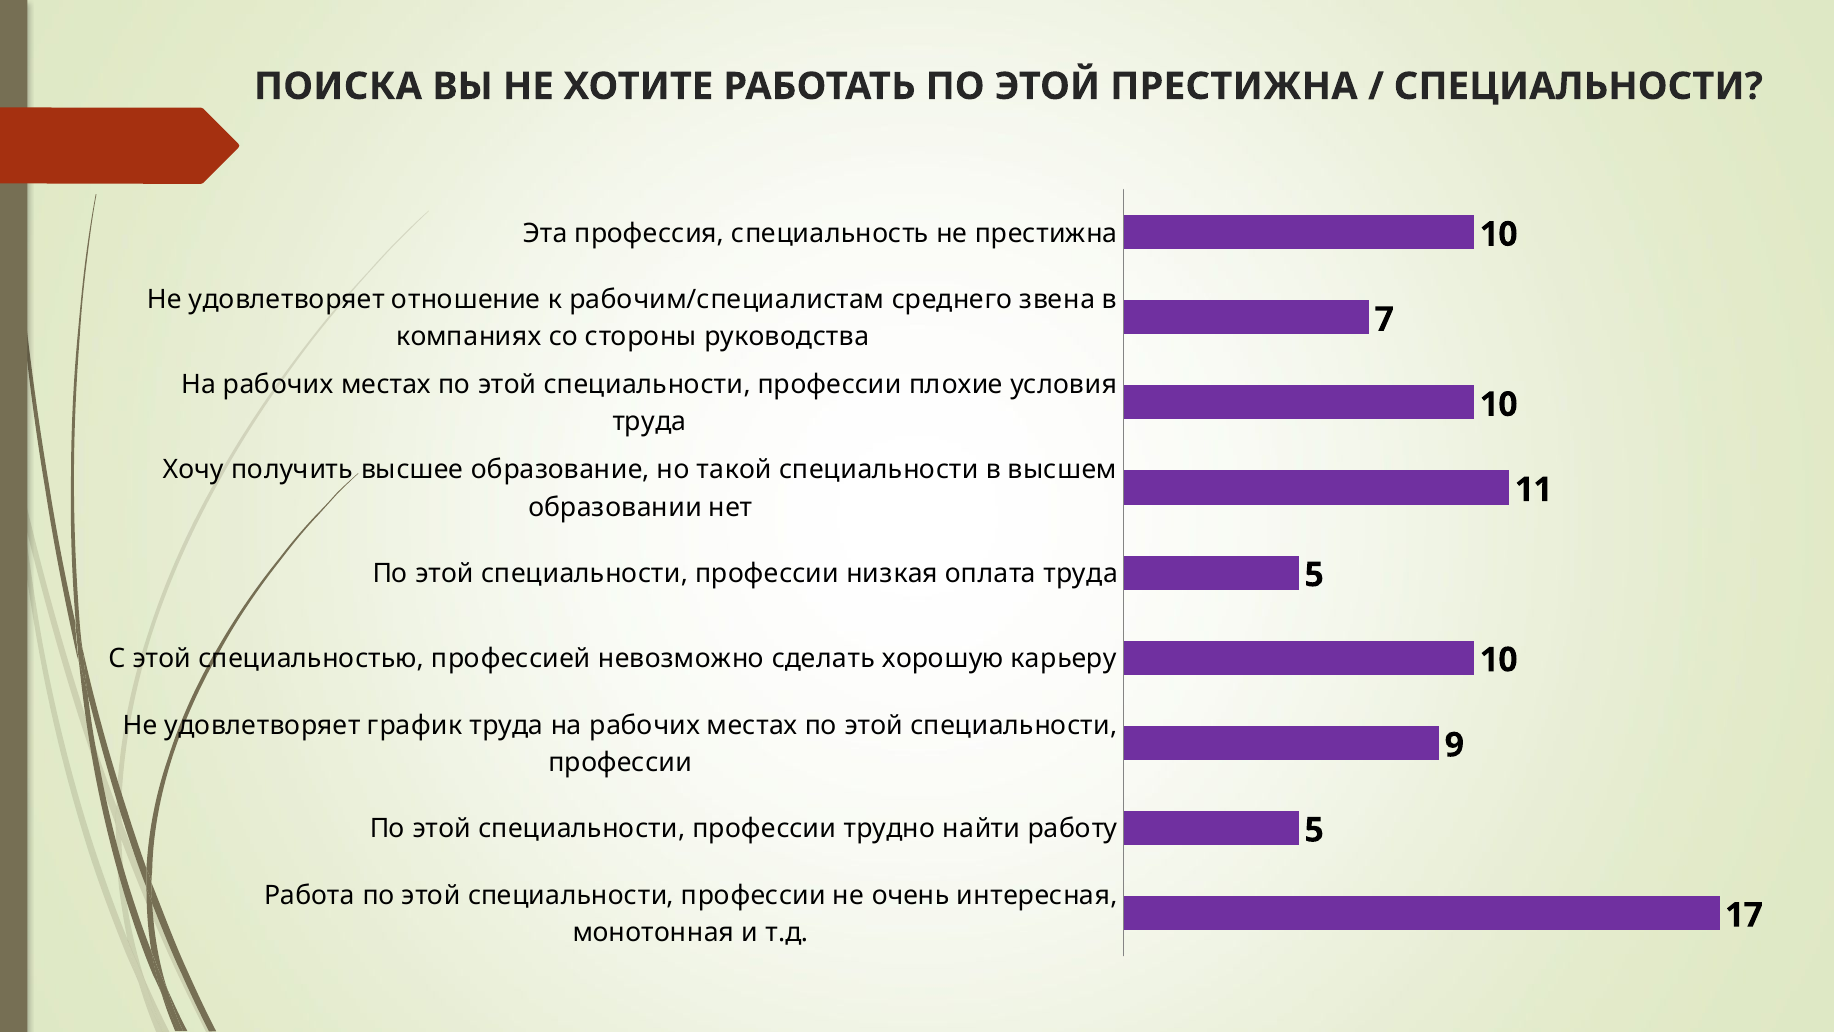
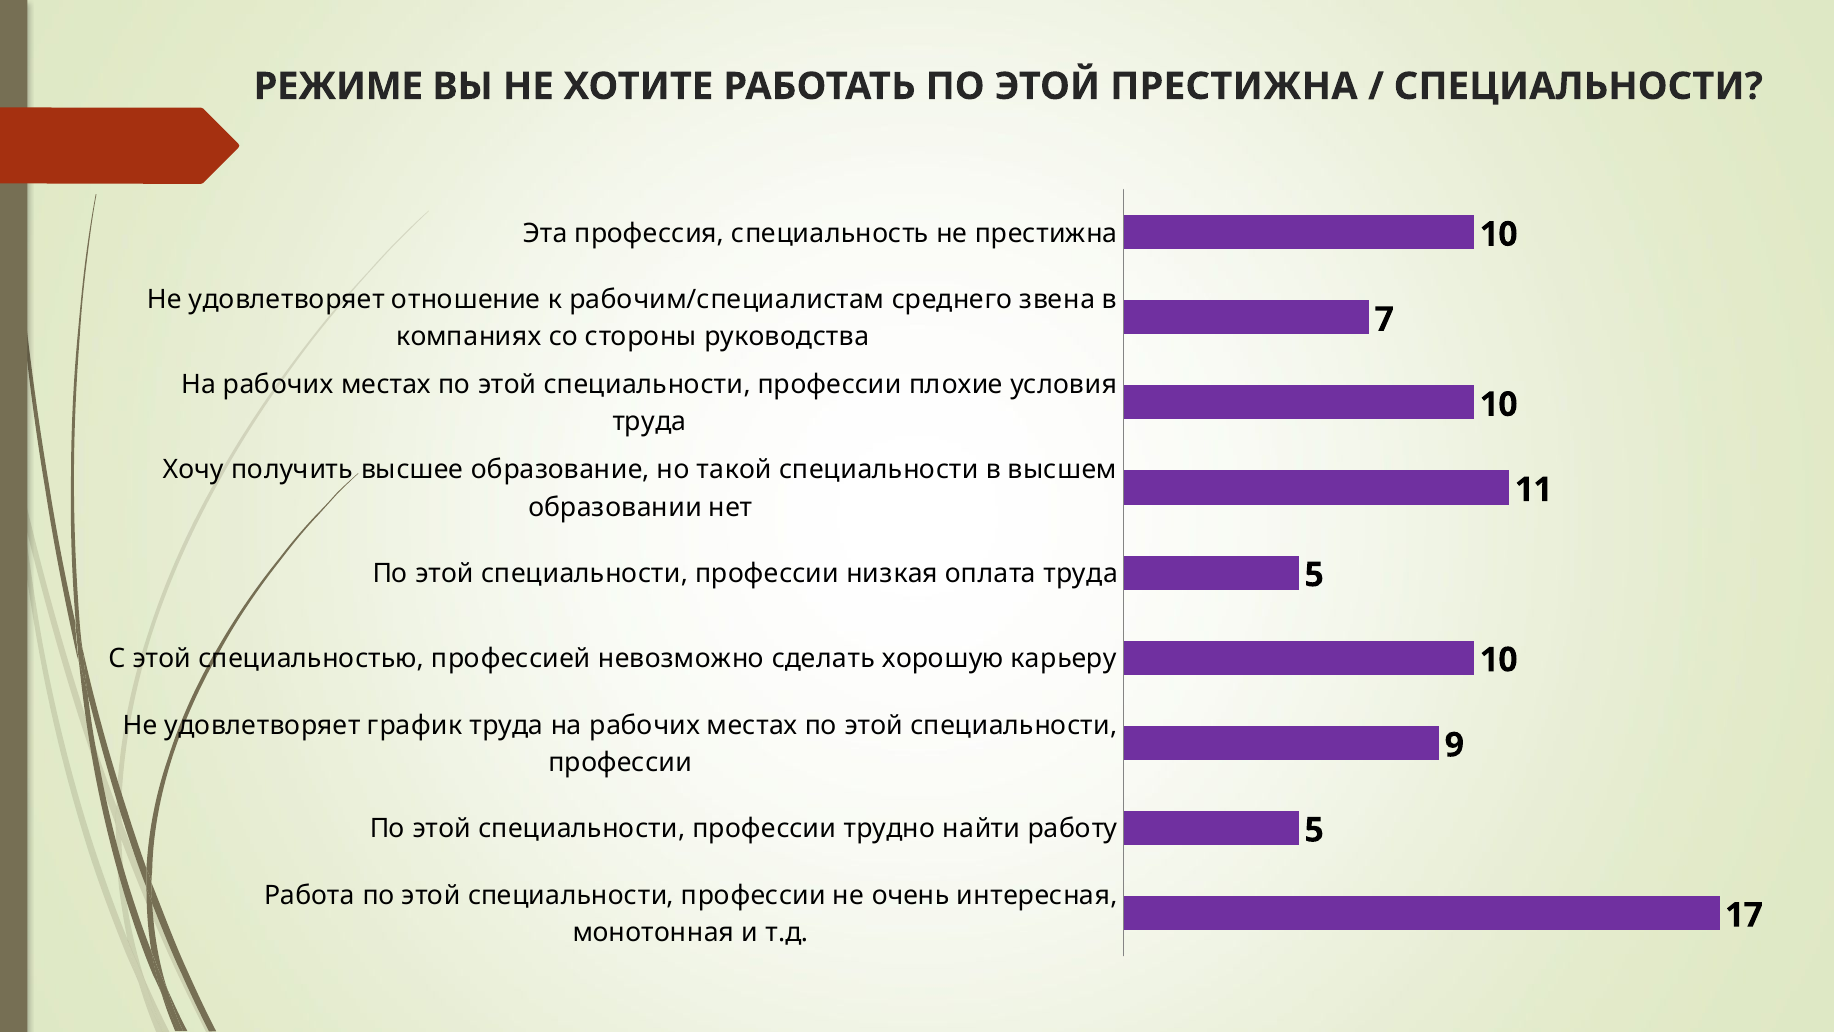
ПОИСКА: ПОИСКА -> РЕЖИМЕ (338, 86)
